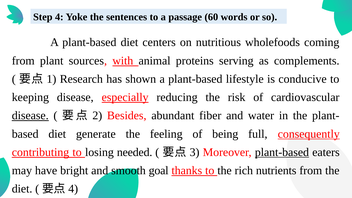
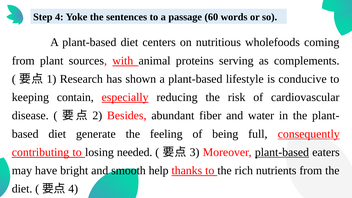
keeping disease: disease -> contain (75, 97)
disease underline: present -> none (30, 116)
goal: goal -> help (159, 170)
